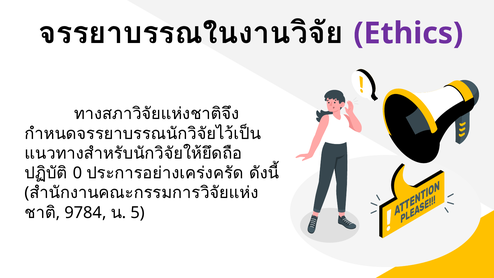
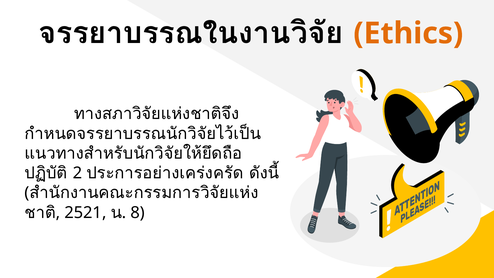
Ethics colour: purple -> orange (408, 33)
0: 0 -> 2 (78, 173)
9784: 9784 -> 2521 (85, 213)
5: 5 -> 8 (138, 213)
